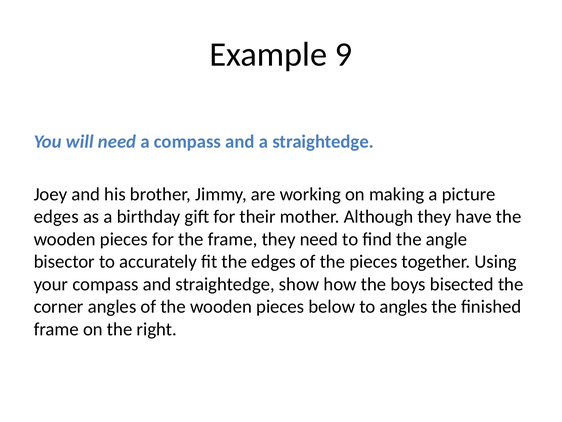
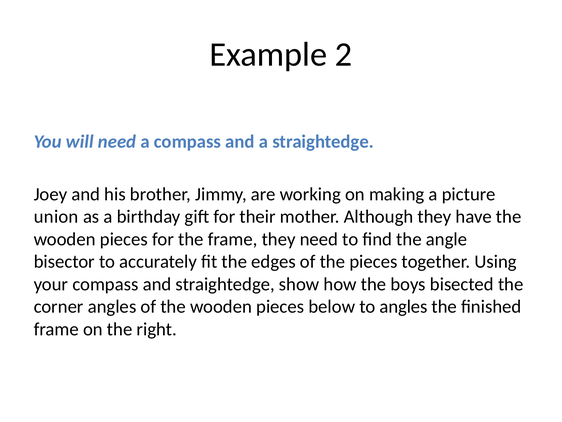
9: 9 -> 2 (344, 54)
edges: edges -> union (56, 216)
